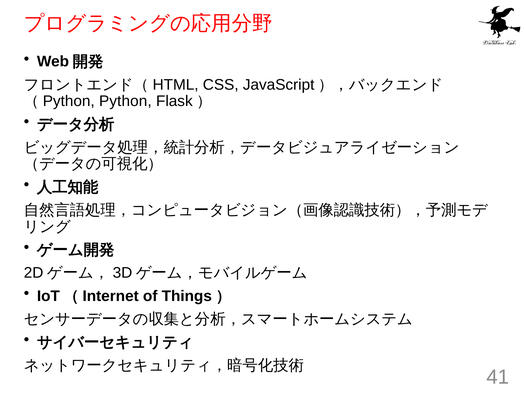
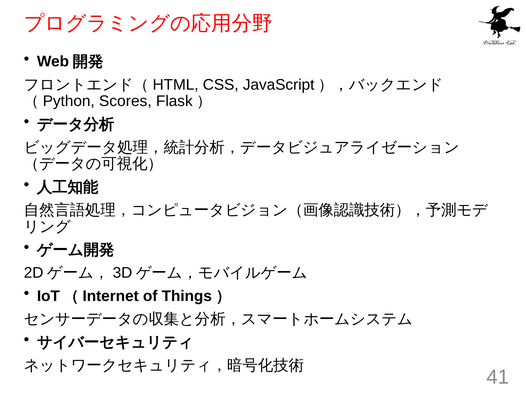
Python: Python -> Scores (125, 101)
